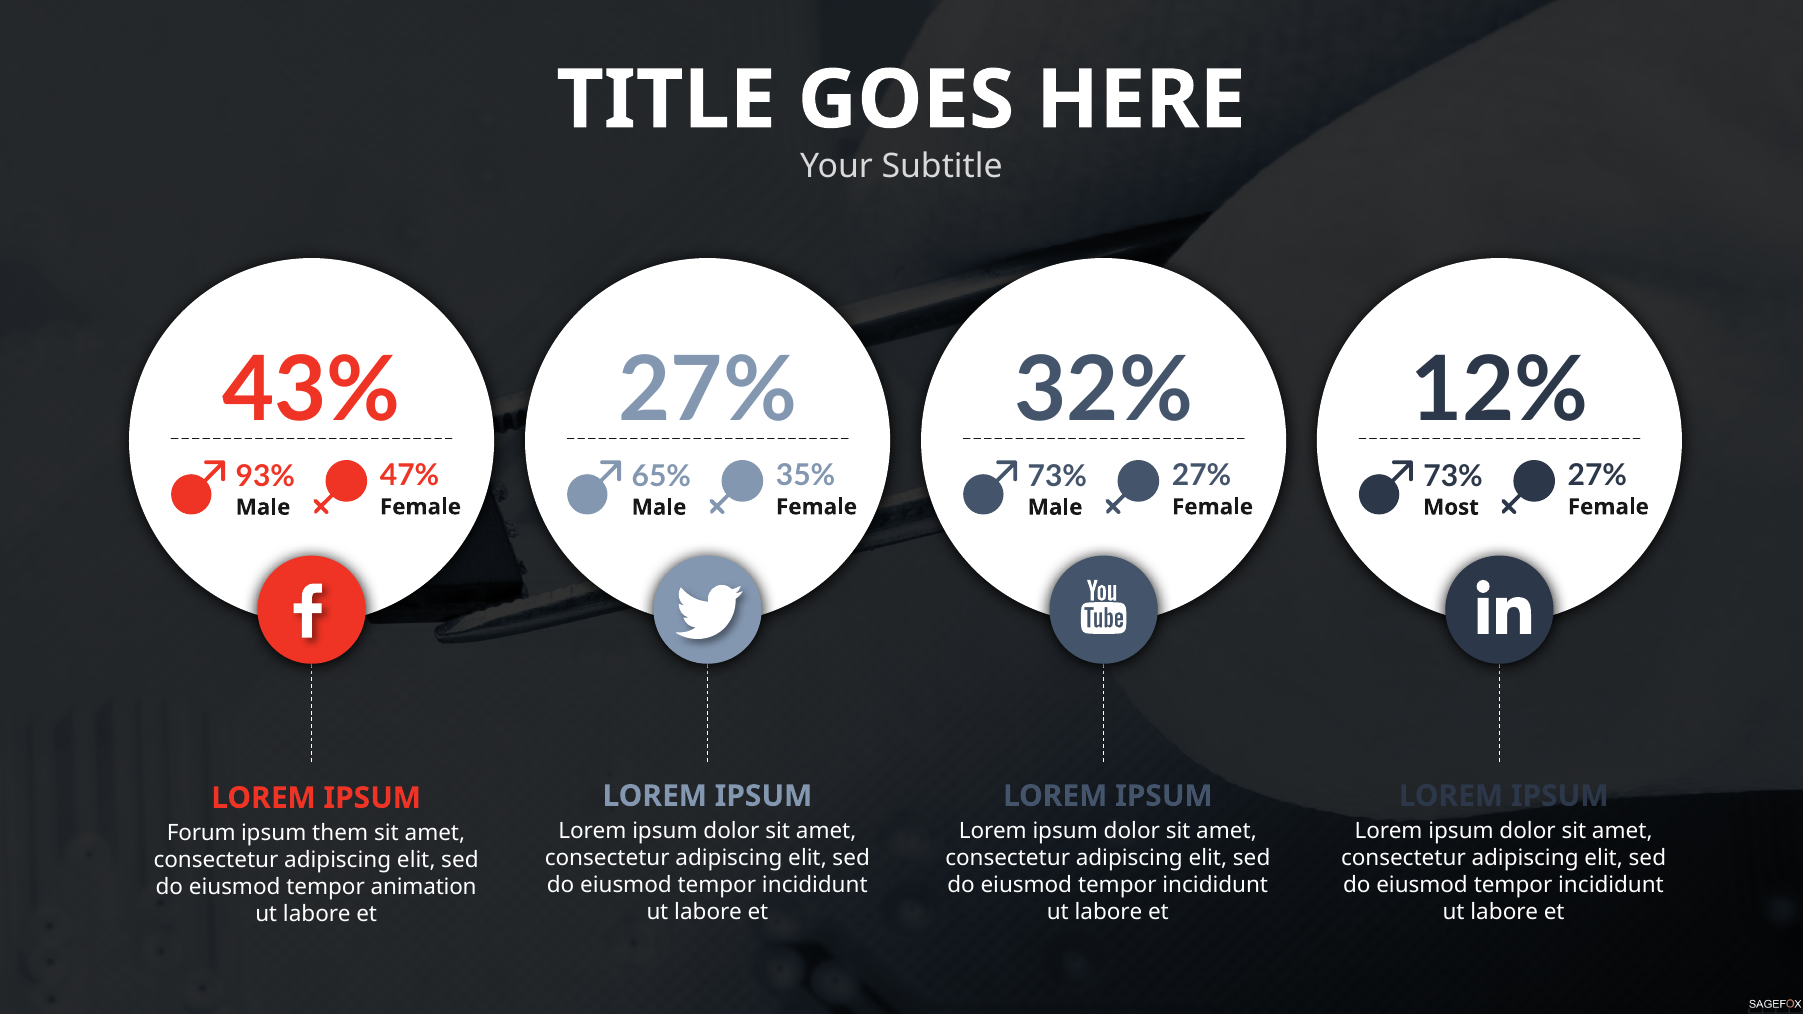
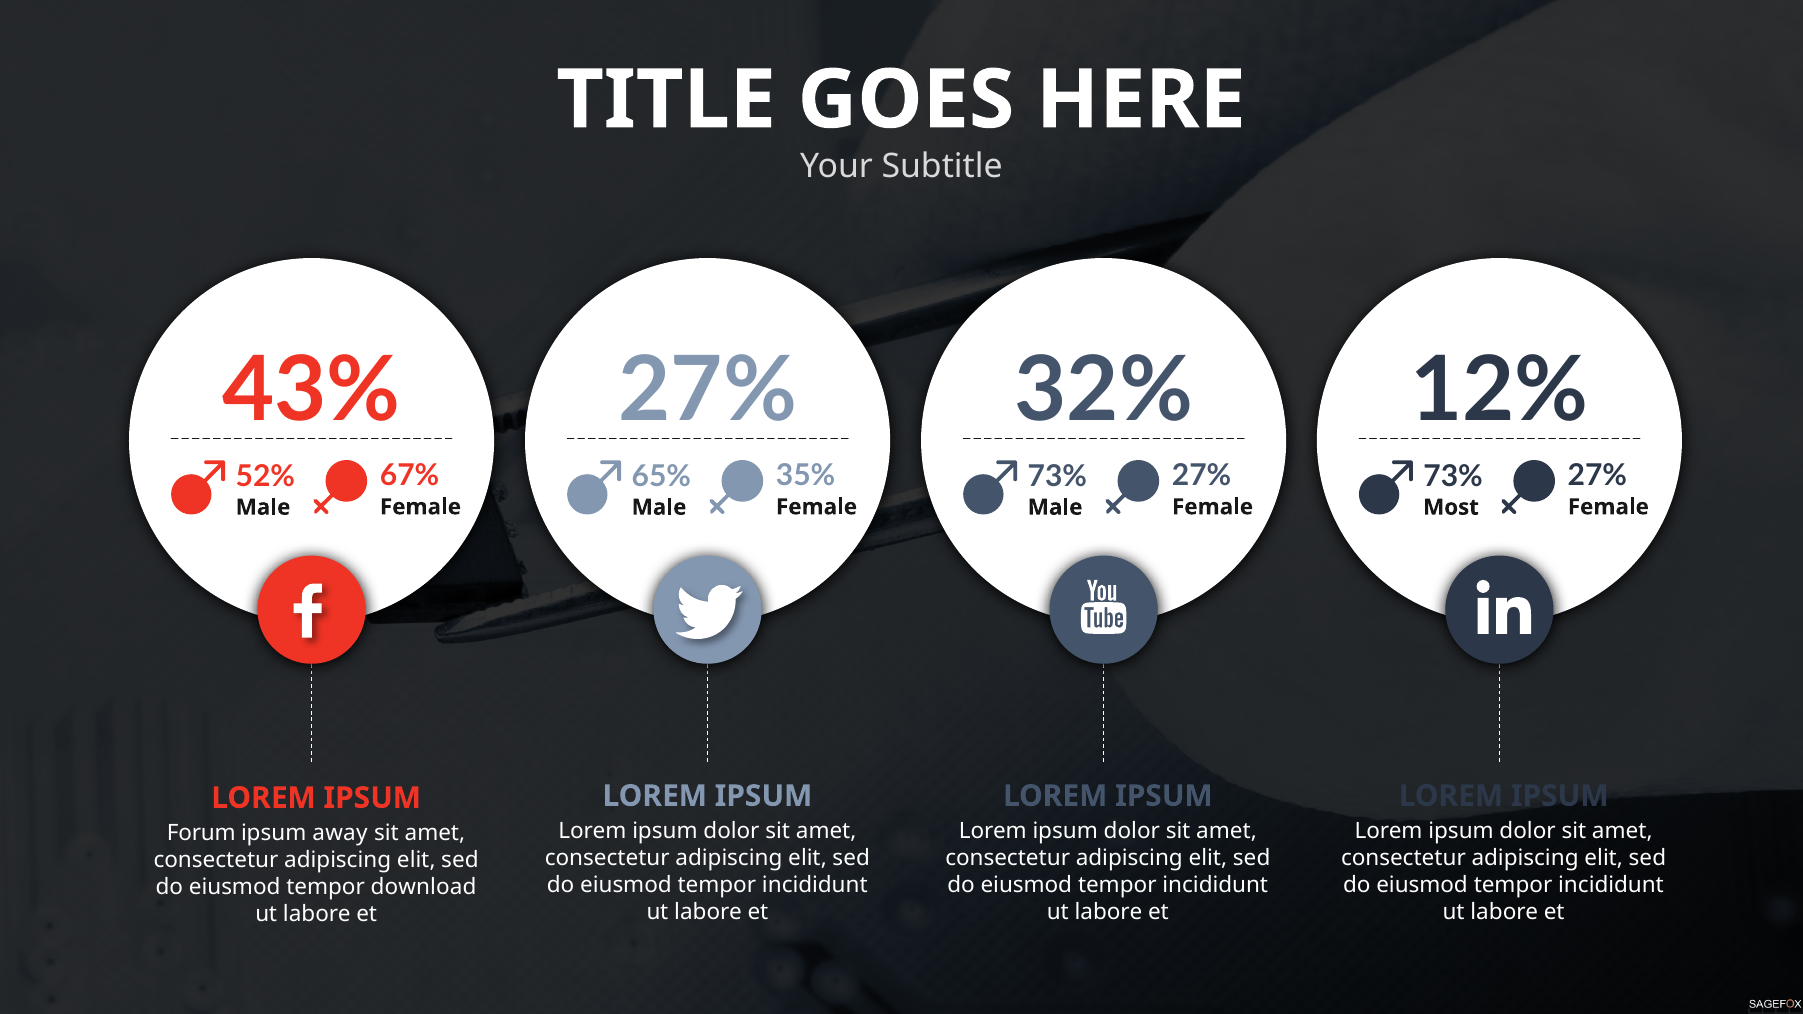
47%: 47% -> 67% (410, 476)
93%: 93% -> 52% (265, 476)
them: them -> away (340, 834)
animation: animation -> download (424, 888)
